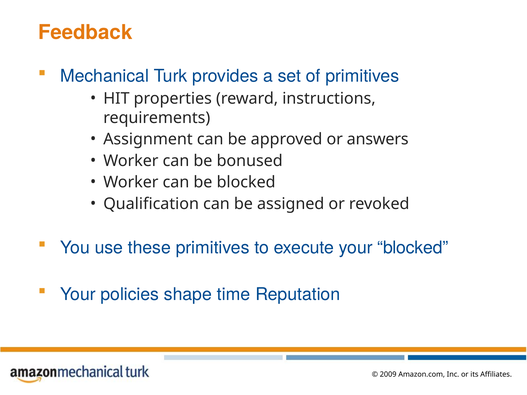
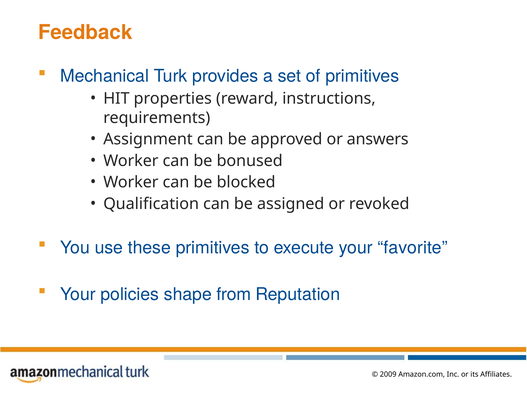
your blocked: blocked -> favorite (413, 248)
time: time -> from (234, 294)
